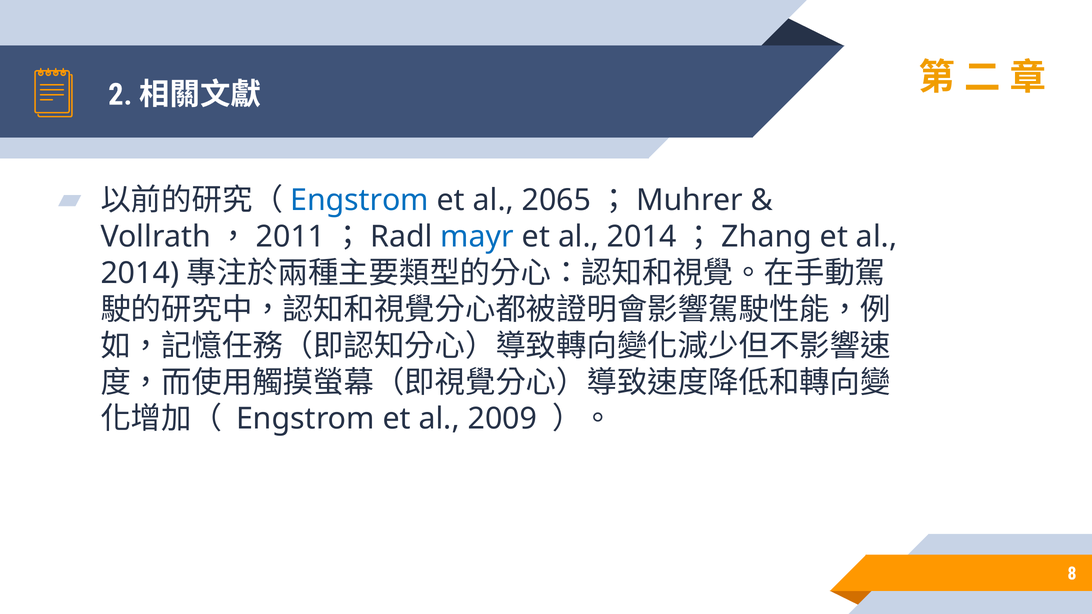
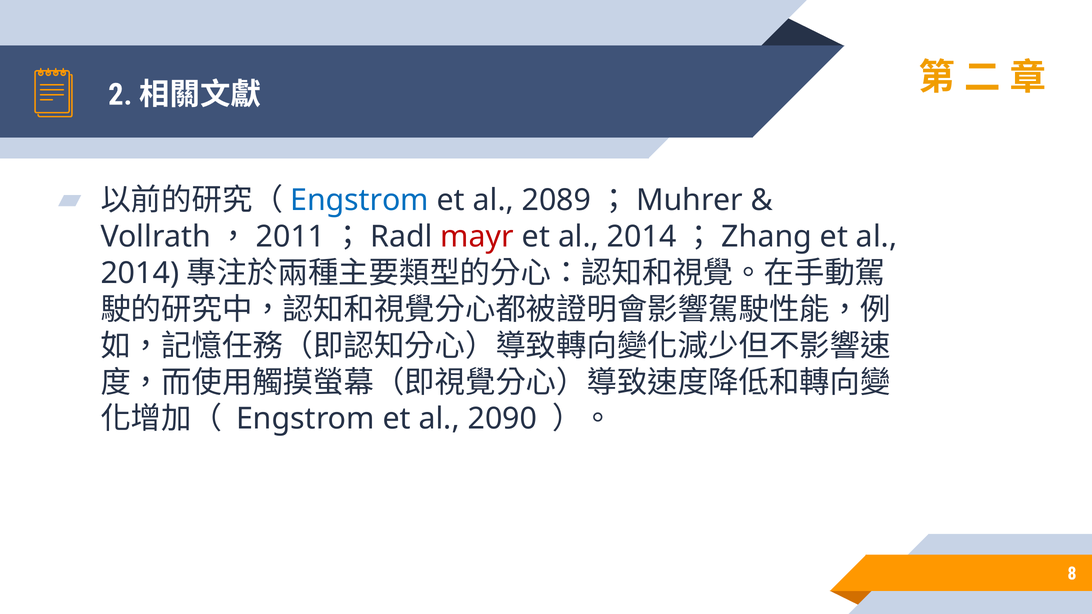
2065: 2065 -> 2089 (556, 200)
mayr colour: blue -> red (477, 237)
2009: 2009 -> 2090 (502, 419)
